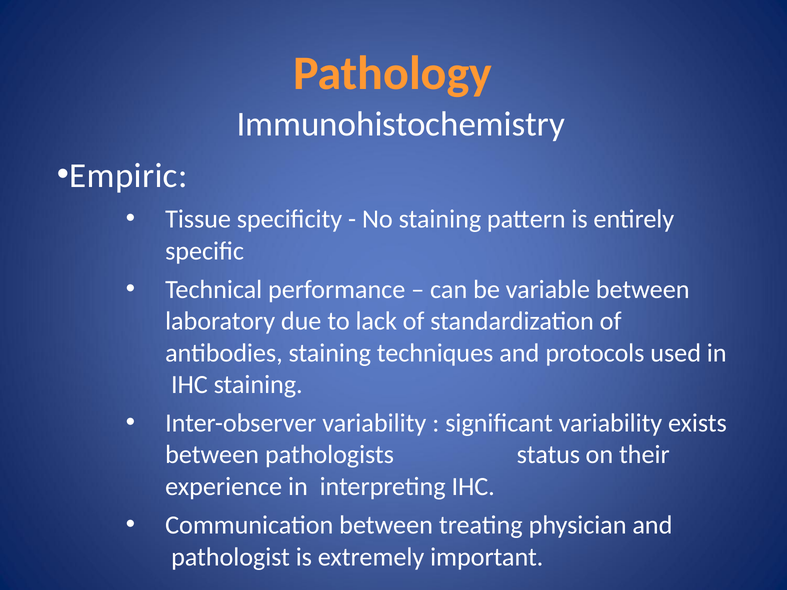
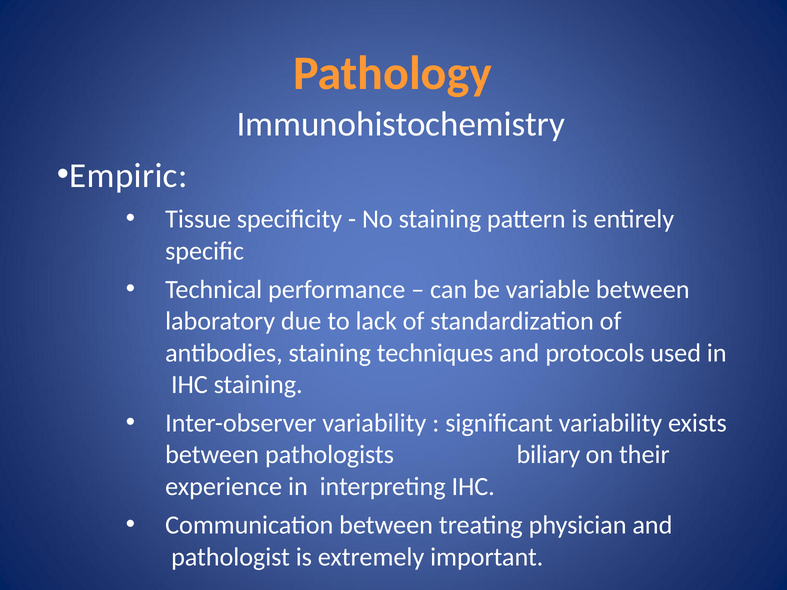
status: status -> biliary (548, 455)
